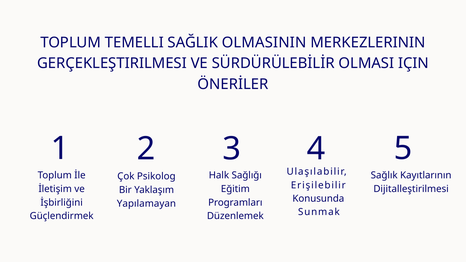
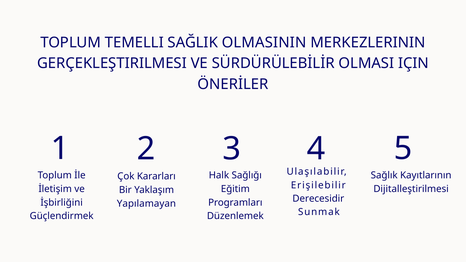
Psikolog: Psikolog -> Kararları (156, 176)
Konusunda: Konusunda -> Derecesidir (318, 199)
